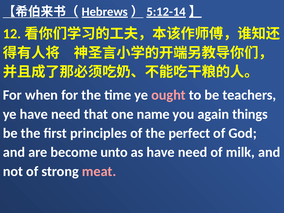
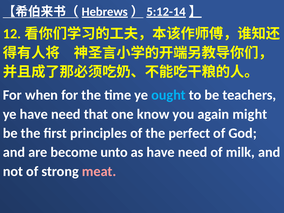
ought colour: pink -> light blue (169, 95)
name: name -> know (153, 114)
things: things -> might (250, 114)
